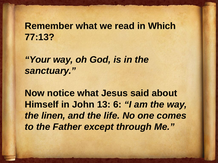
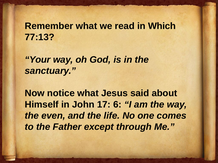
13: 13 -> 17 (104, 105)
linen: linen -> even (53, 116)
